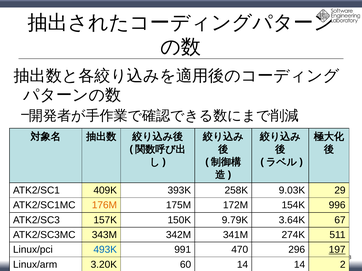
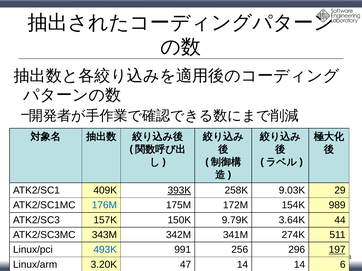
393K underline: none -> present (179, 191)
176M colour: orange -> blue (104, 206)
996: 996 -> 989 (337, 206)
67: 67 -> 44 (340, 220)
470: 470 -> 256 (240, 250)
60: 60 -> 47 (186, 265)
2: 2 -> 6 (343, 265)
